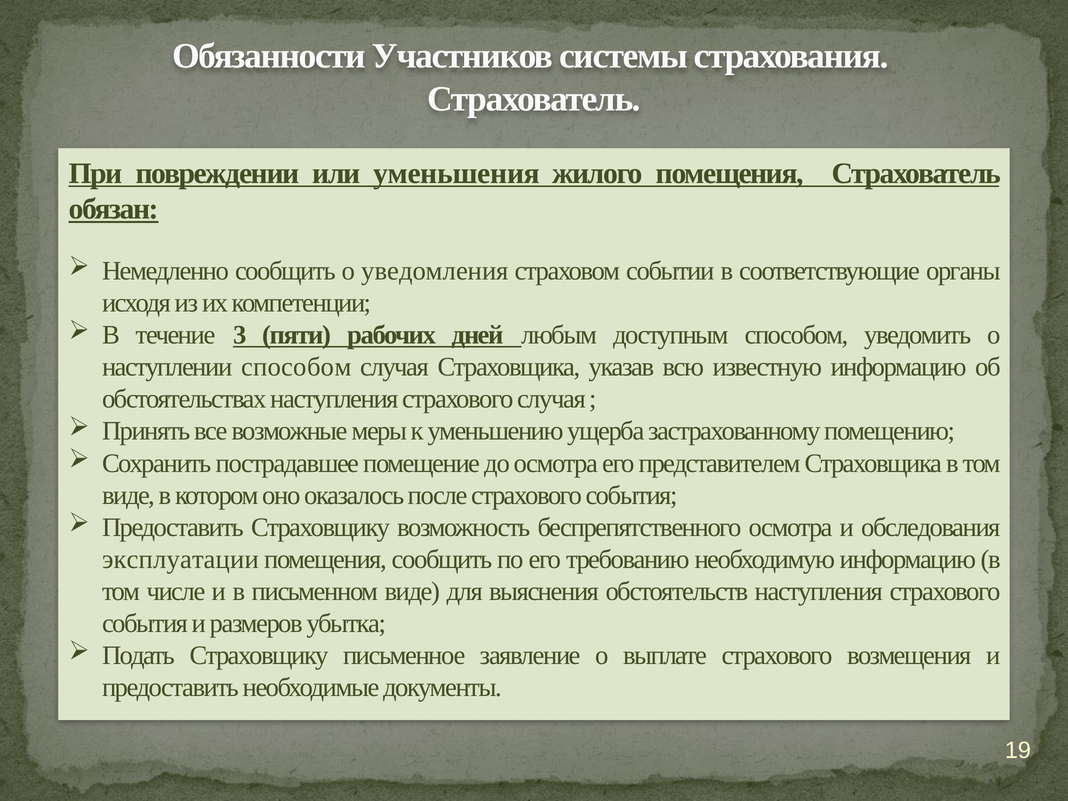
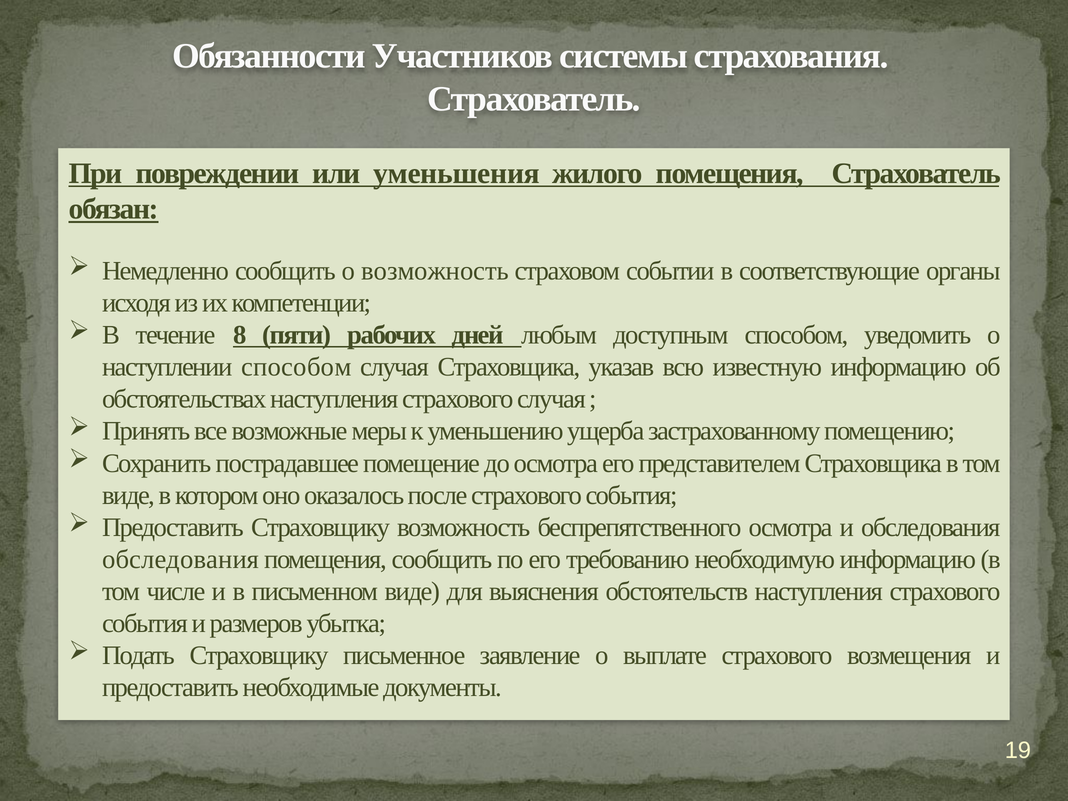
о уведомления: уведомления -> возможность (435, 271)
3: 3 -> 8 (240, 335)
эксплуатации: эксплуатации -> обследования (181, 559)
